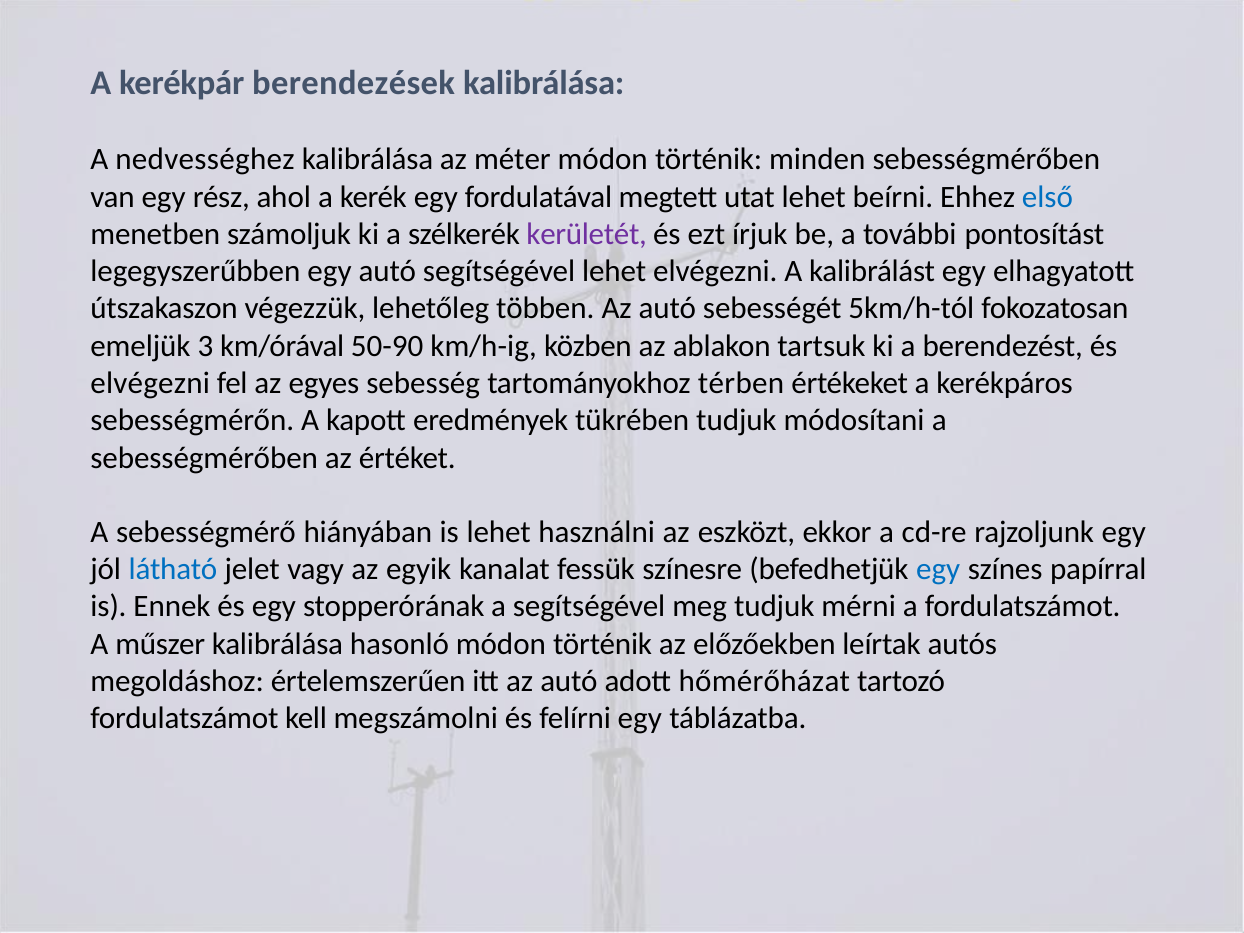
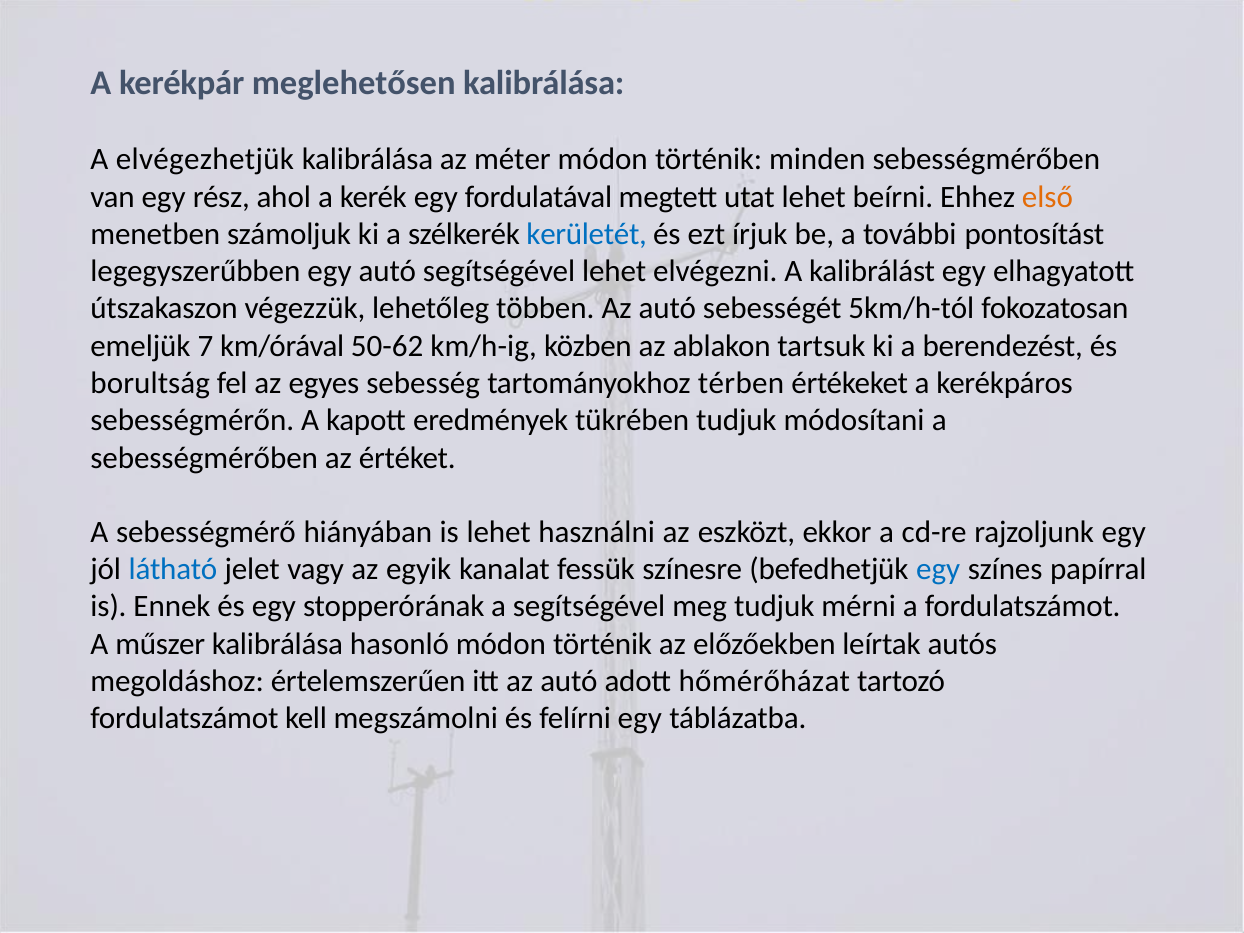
berendezések: berendezések -> meglehetősen (354, 83)
nedvességhez: nedvességhez -> elvégezhetjük (205, 159)
első colour: blue -> orange (1047, 197)
kerületét colour: purple -> blue (587, 234)
3: 3 -> 7 (205, 346)
50-90: 50-90 -> 50-62 (387, 346)
elvégezni: elvégezni -> borultság (150, 383)
